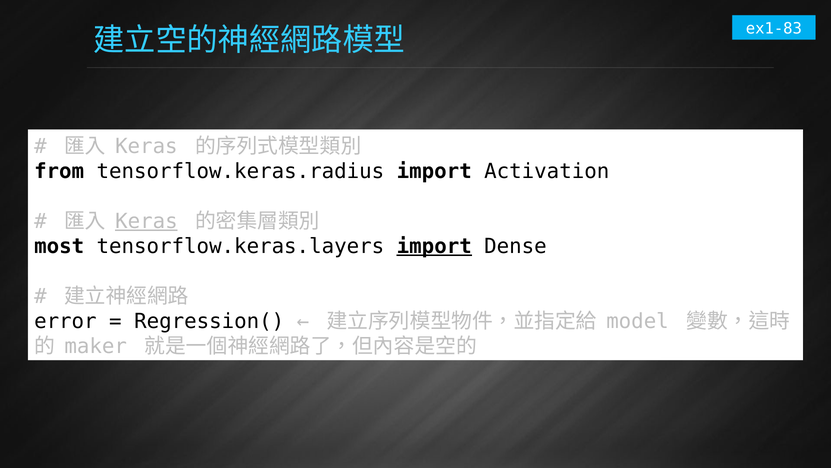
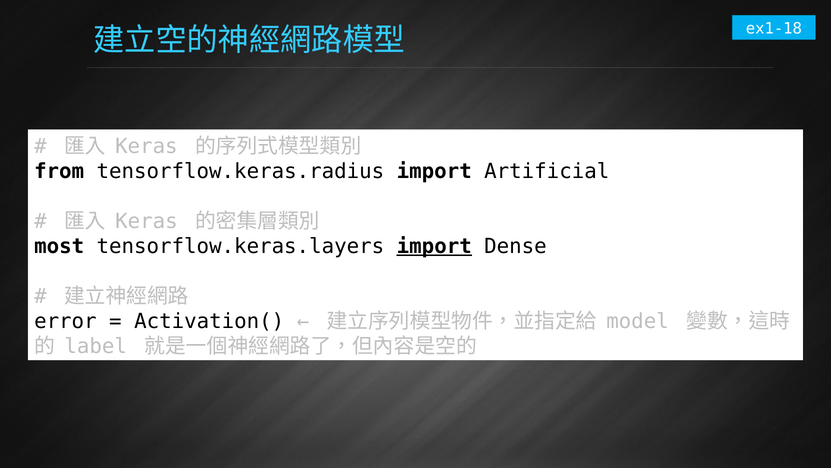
ex1-83: ex1-83 -> ex1-18 (774, 28)
Activation: Activation -> Artificial (547, 171)
Keras underline: present -> none (146, 221)
Regression(: Regression( -> Activation( (209, 321)
maker: maker -> label (96, 346)
